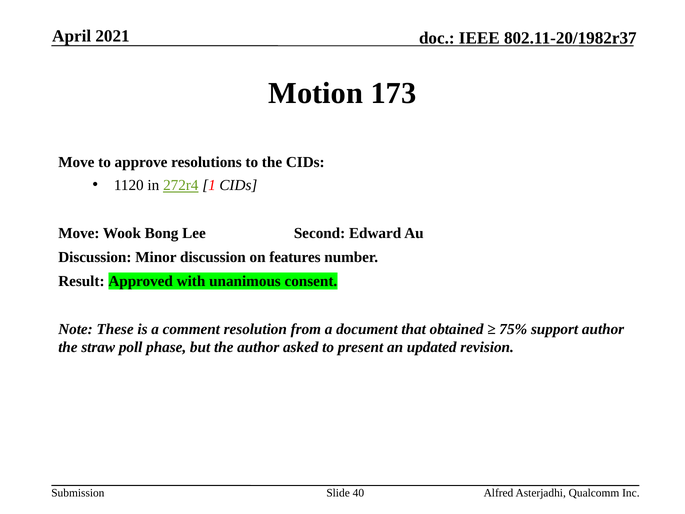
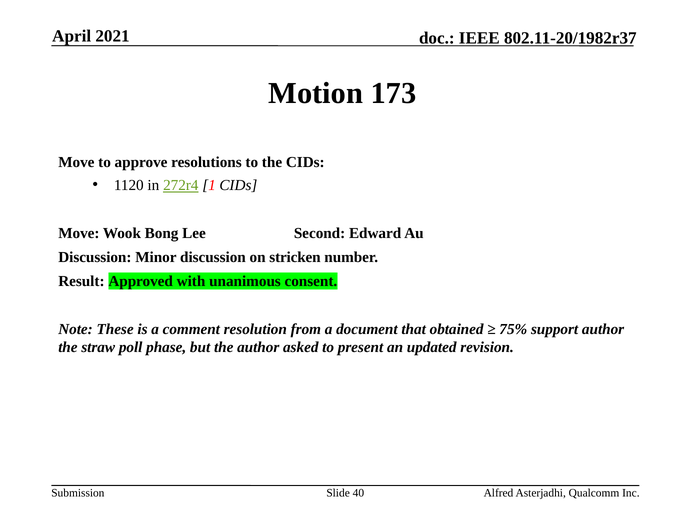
features: features -> stricken (295, 257)
